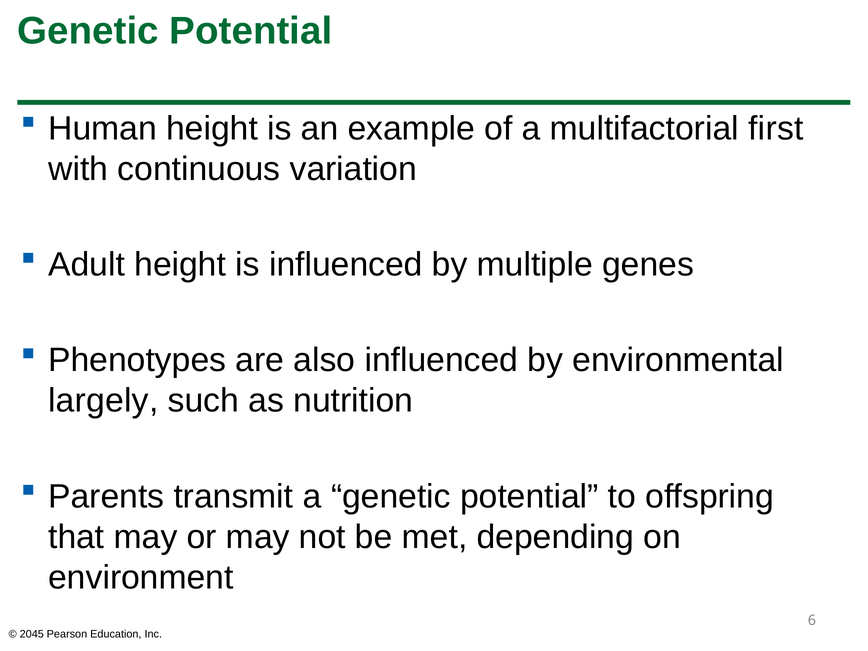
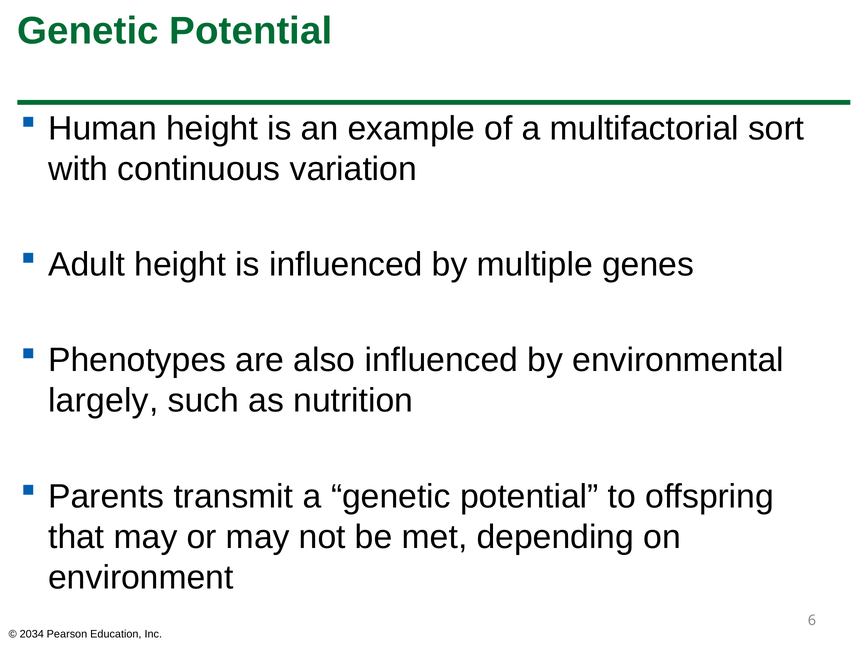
first: first -> sort (776, 129)
2045: 2045 -> 2034 (32, 634)
